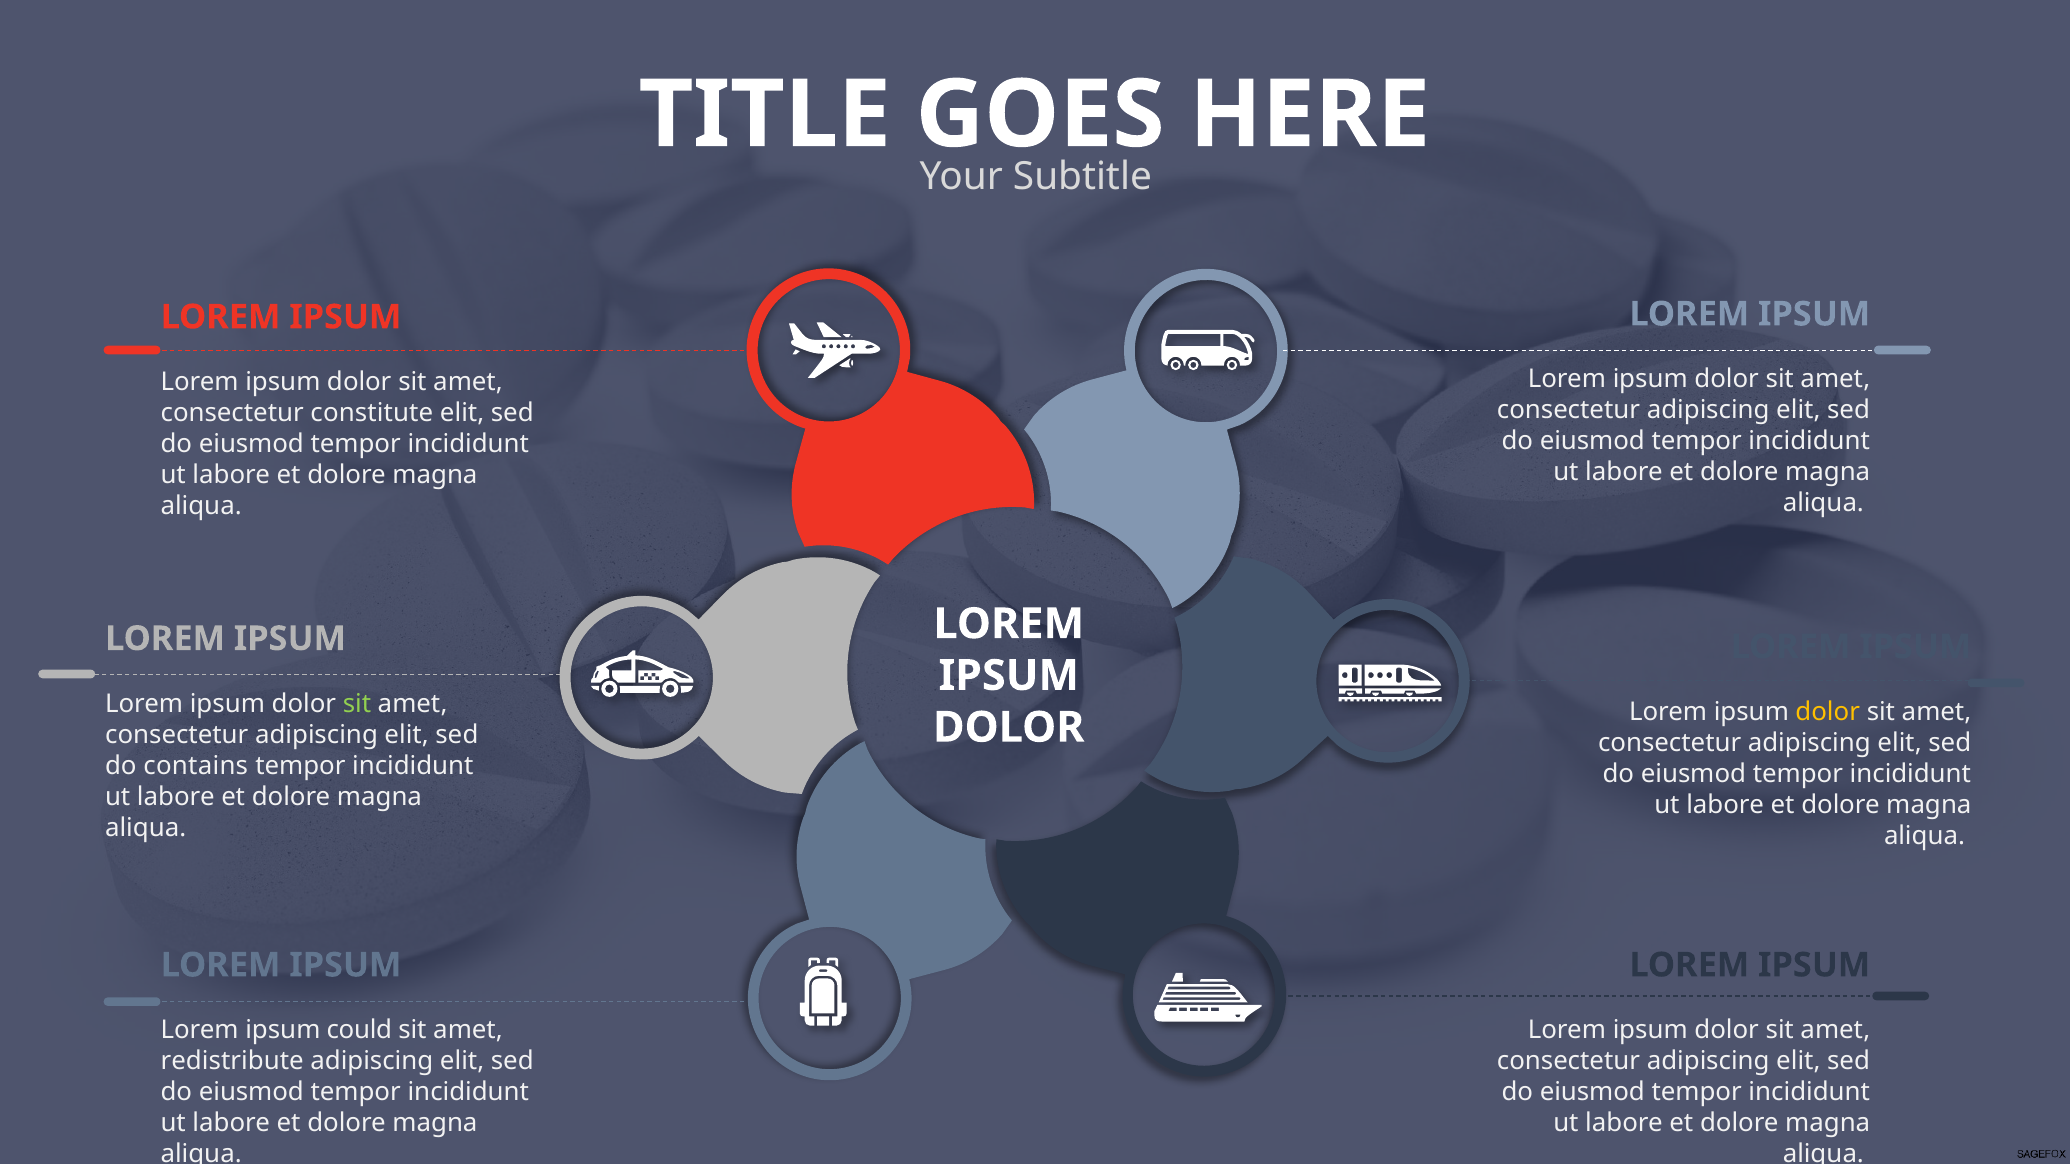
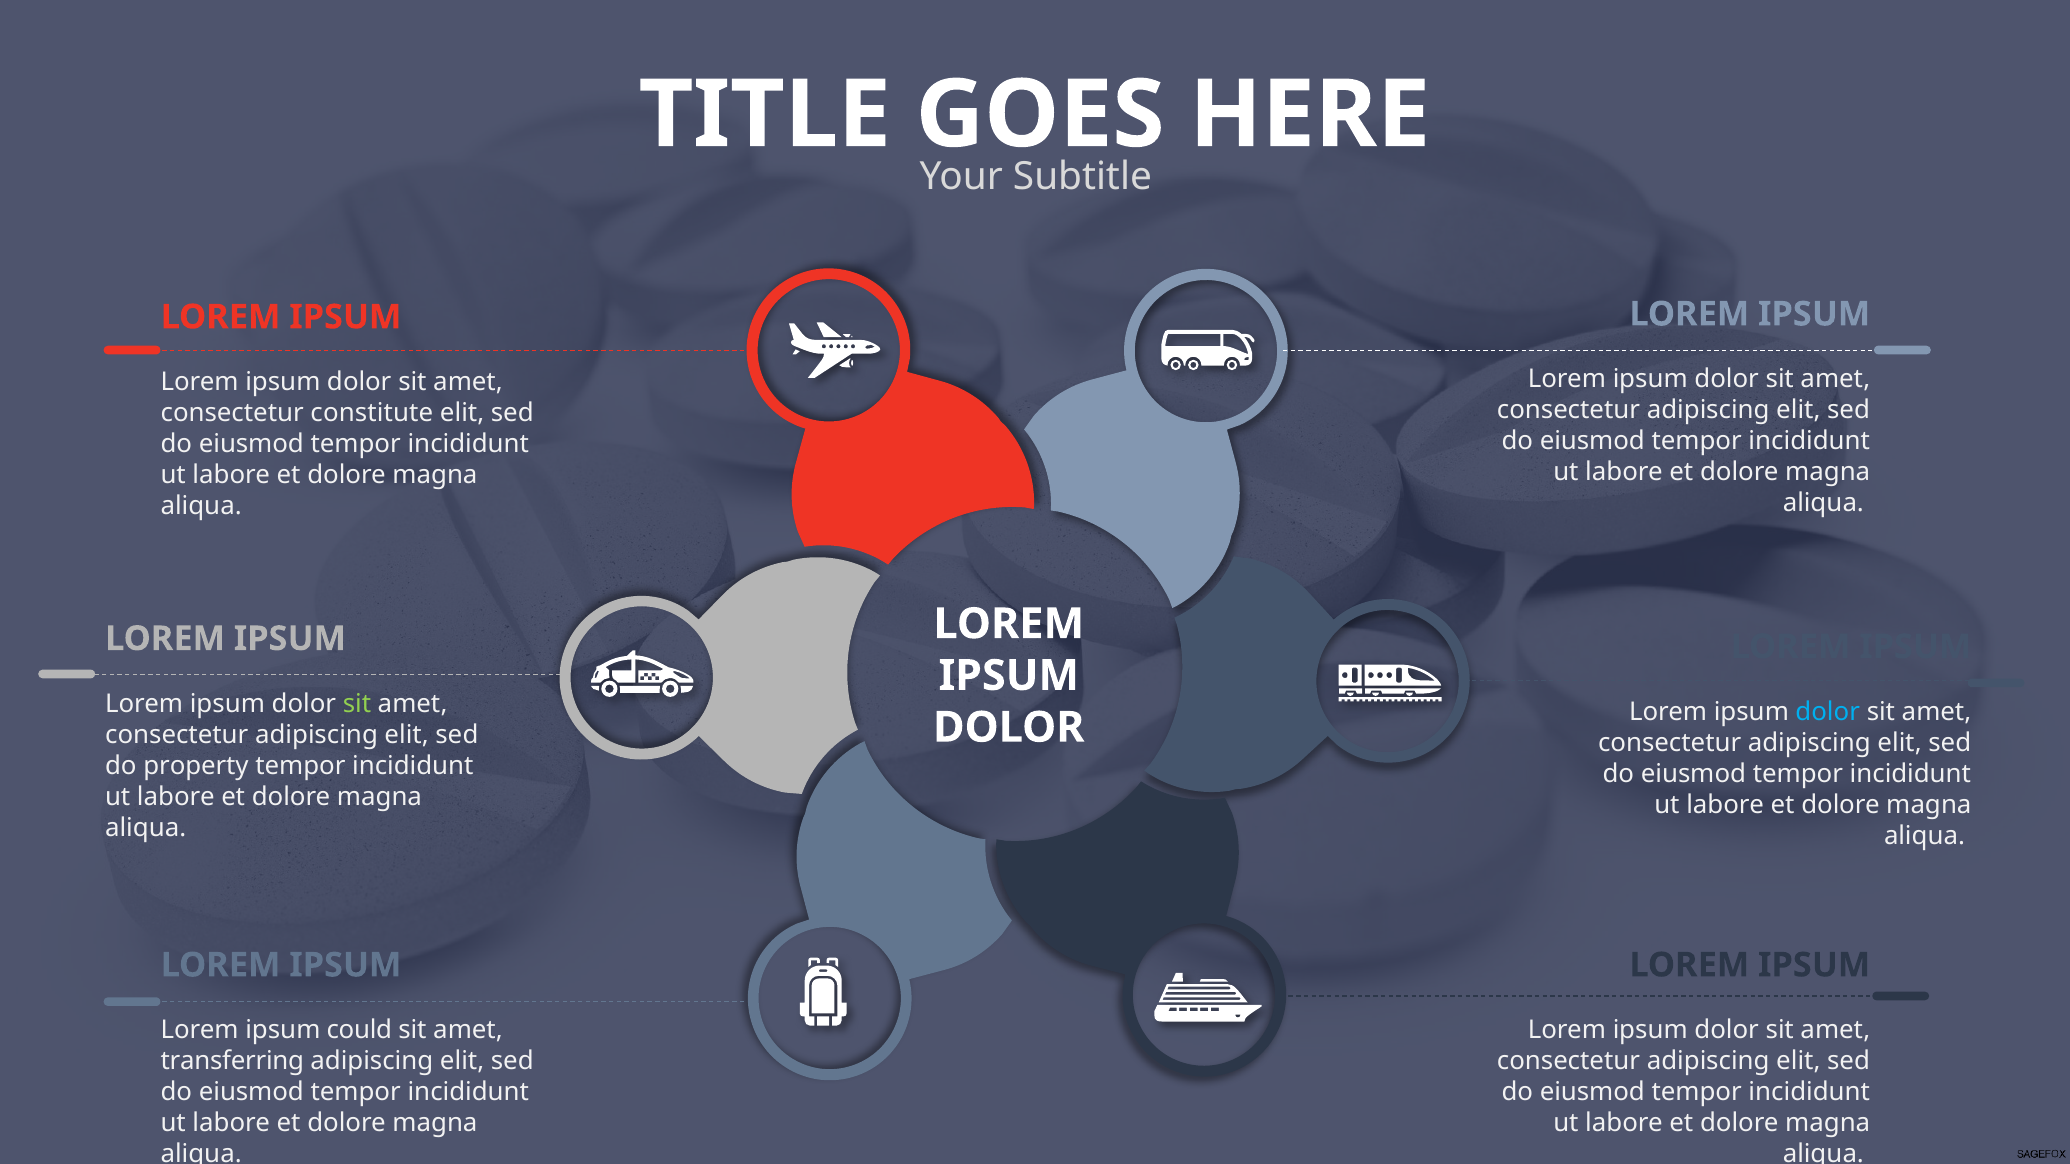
dolor colour: yellow -> light blue (1828, 712)
contains: contains -> property (196, 766)
redistribute: redistribute -> transferring (232, 1061)
